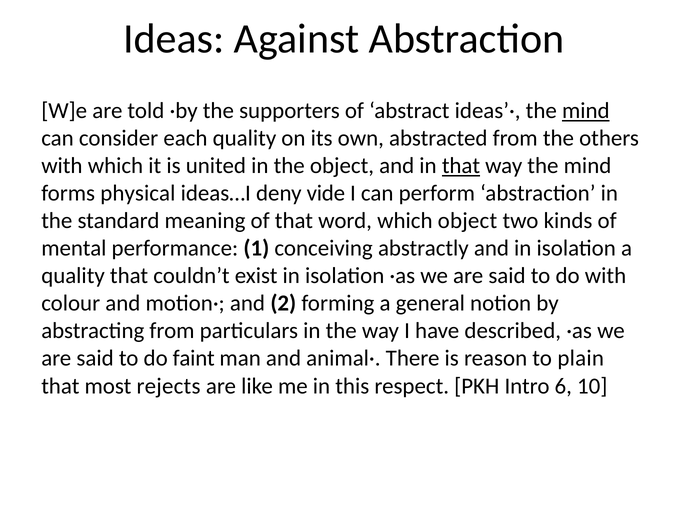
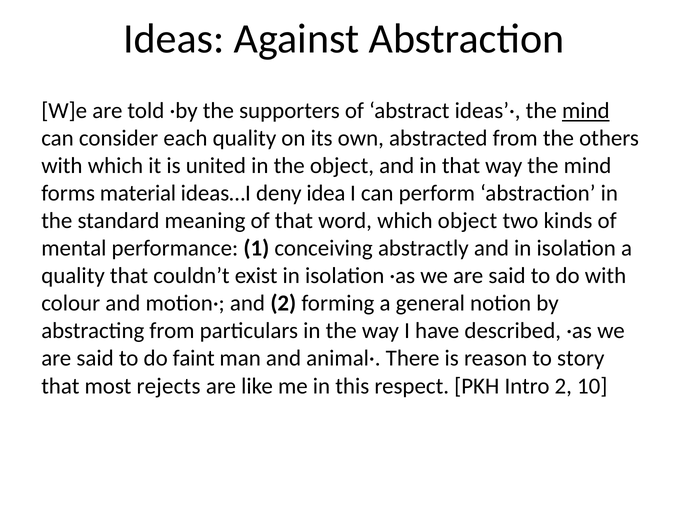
that underline: present -> none (461, 166)
physical: physical -> material (138, 193)
vide: vide -> idea (326, 193)
plain: plain -> story (581, 358)
Intro 6: 6 -> 2 (563, 386)
